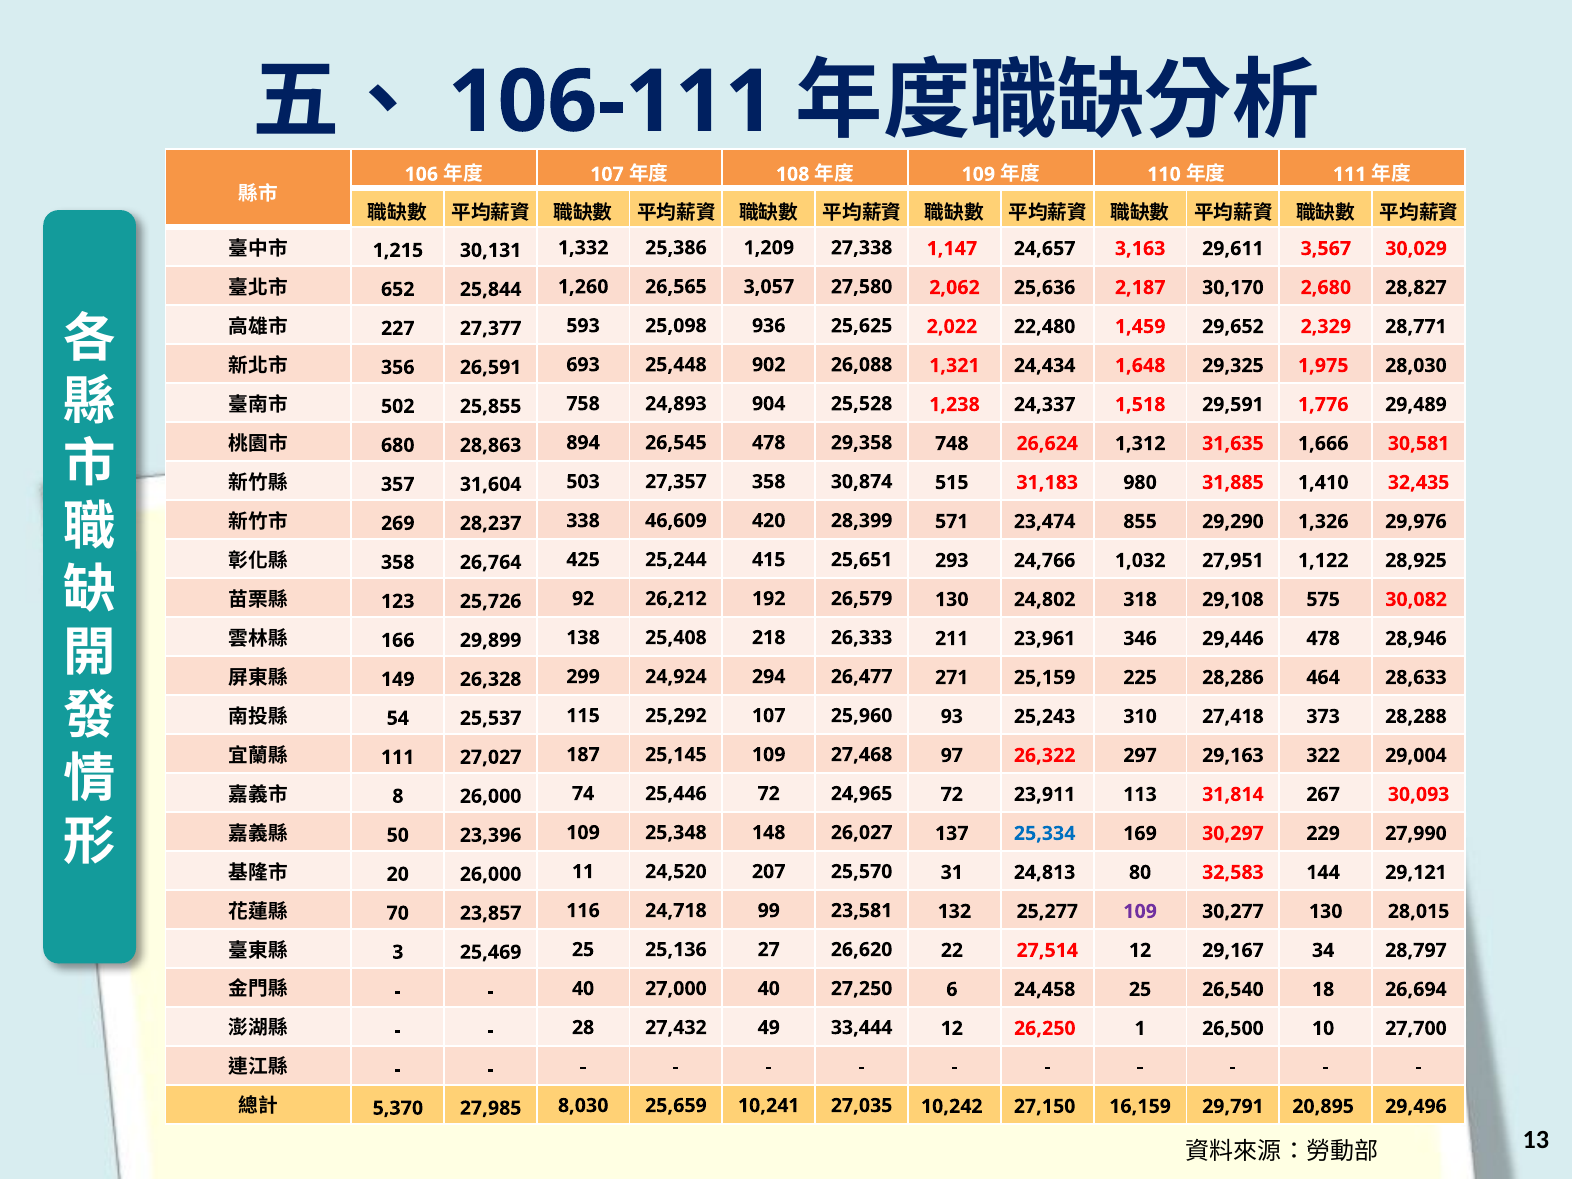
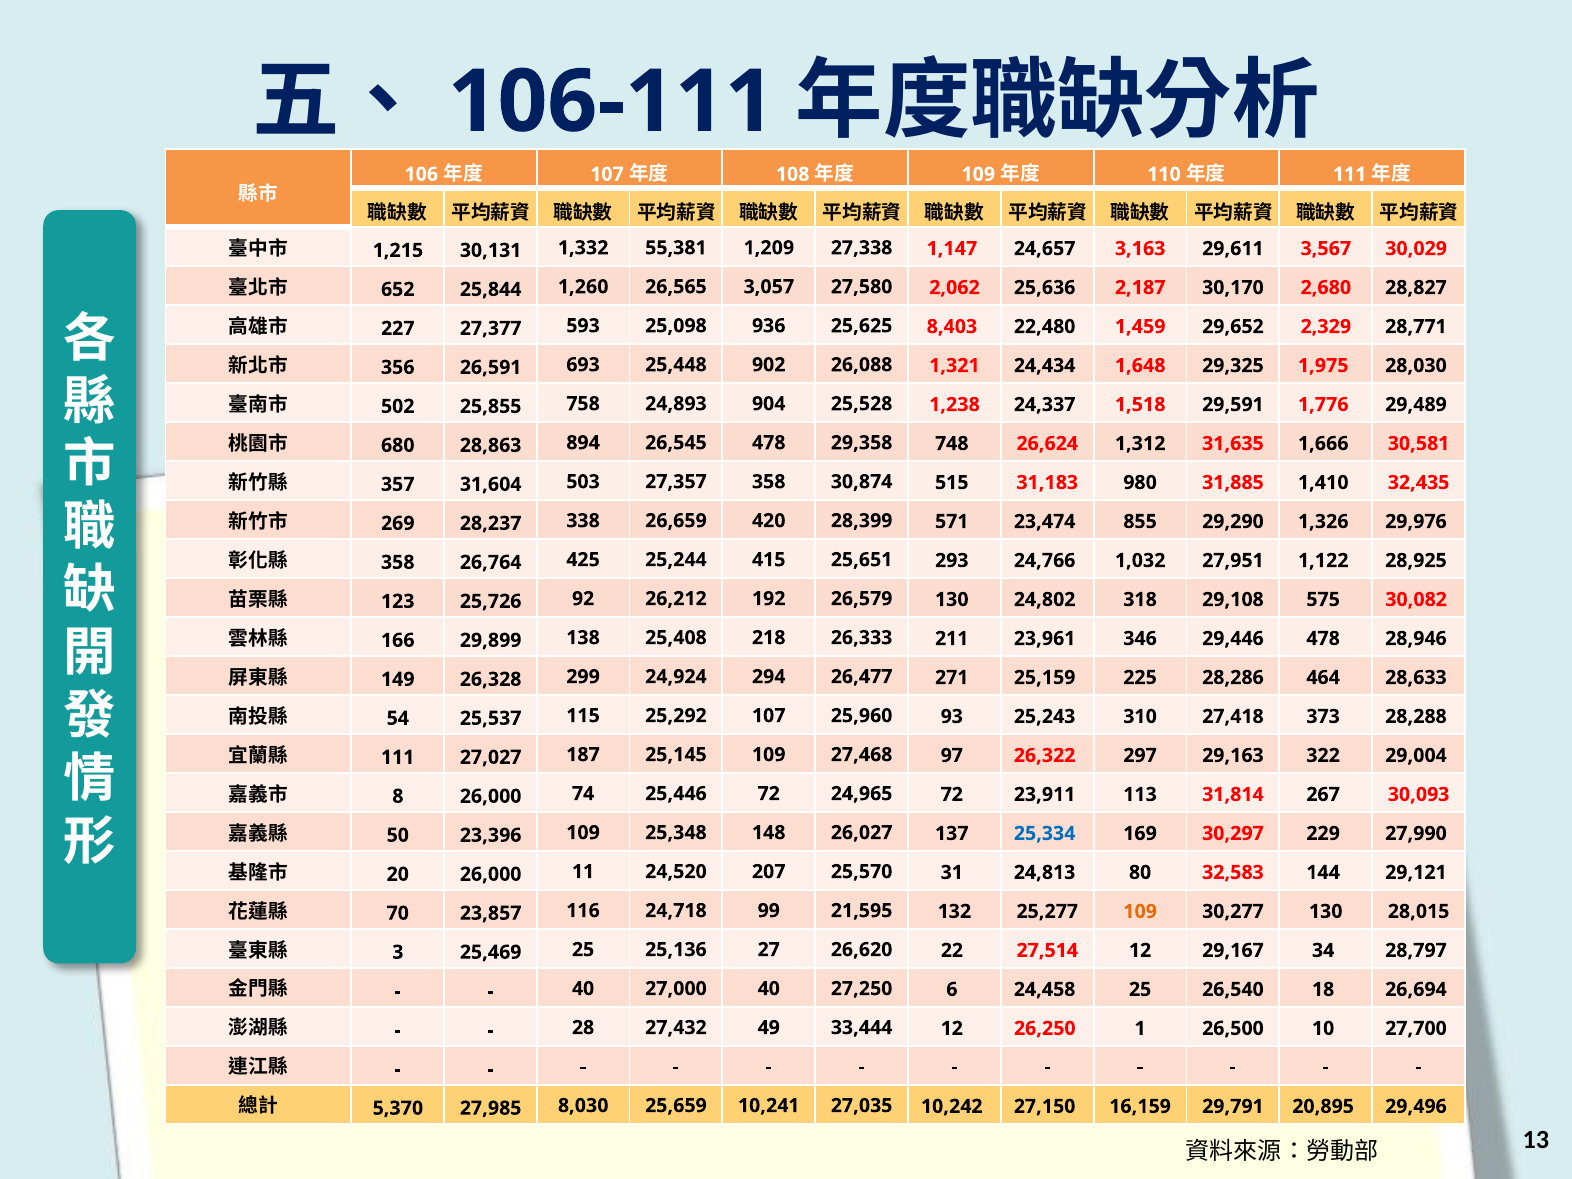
25,386: 25,386 -> 55,381 (676, 248)
2,022: 2,022 -> 8,403 (952, 327)
46,609: 46,609 -> 26,659 (676, 521)
23,581: 23,581 -> 21,595 (862, 911)
109 colour: purple -> orange (1140, 911)
